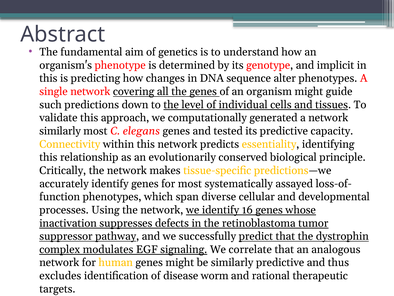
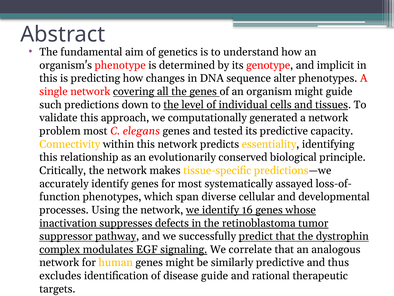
similarly: similarly -> problem (60, 131)
disease worm: worm -> guide (215, 275)
